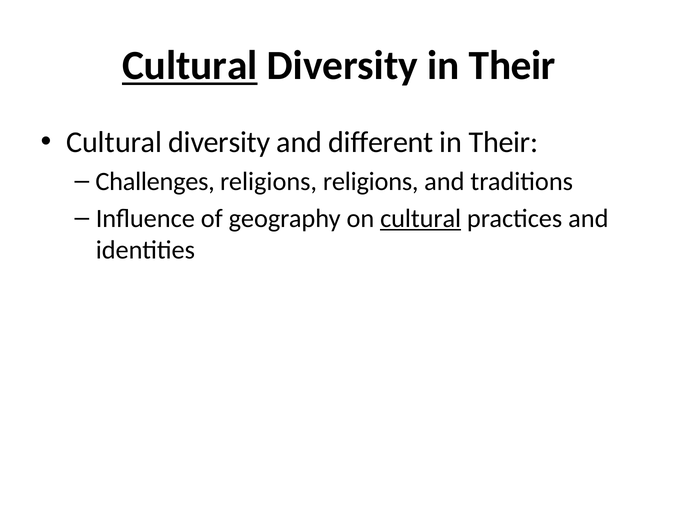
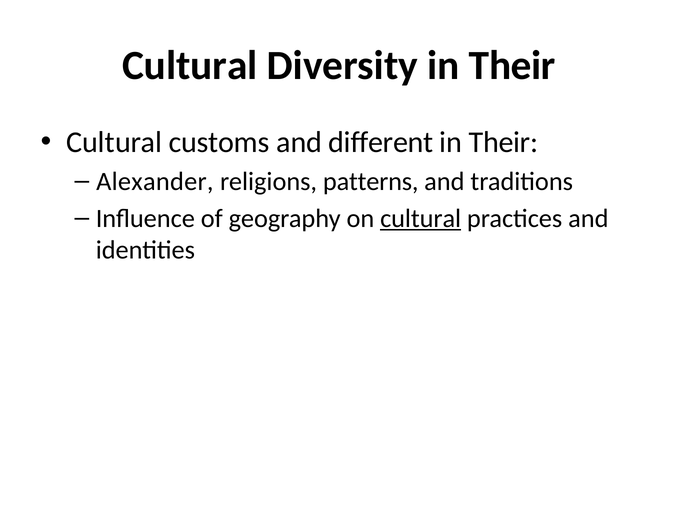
Cultural underline: present -> none (190, 66)
diversity: diversity -> customs (219, 142)
Challenges: Challenges -> Alexander (155, 181)
religions religions: religions -> patterns (371, 181)
